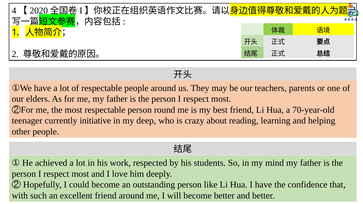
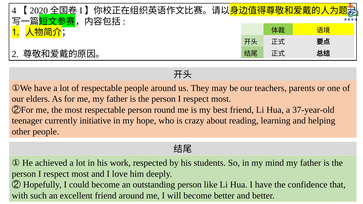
70-year-old: 70-year-old -> 37-year-old (313, 110)
deep: deep -> hope (146, 121)
